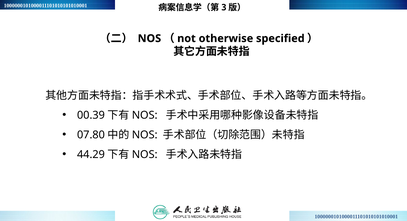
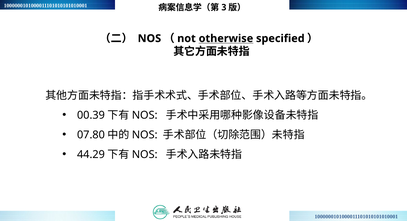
otherwise underline: none -> present (226, 38)
